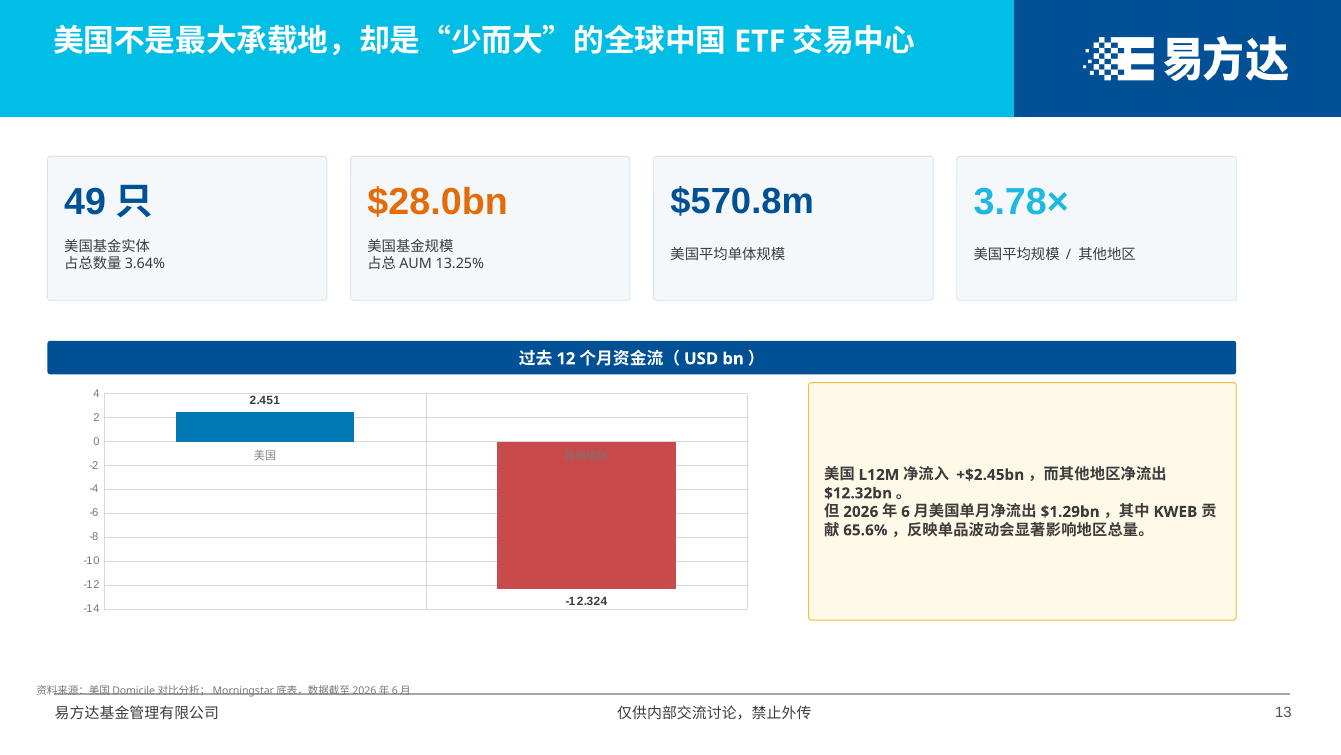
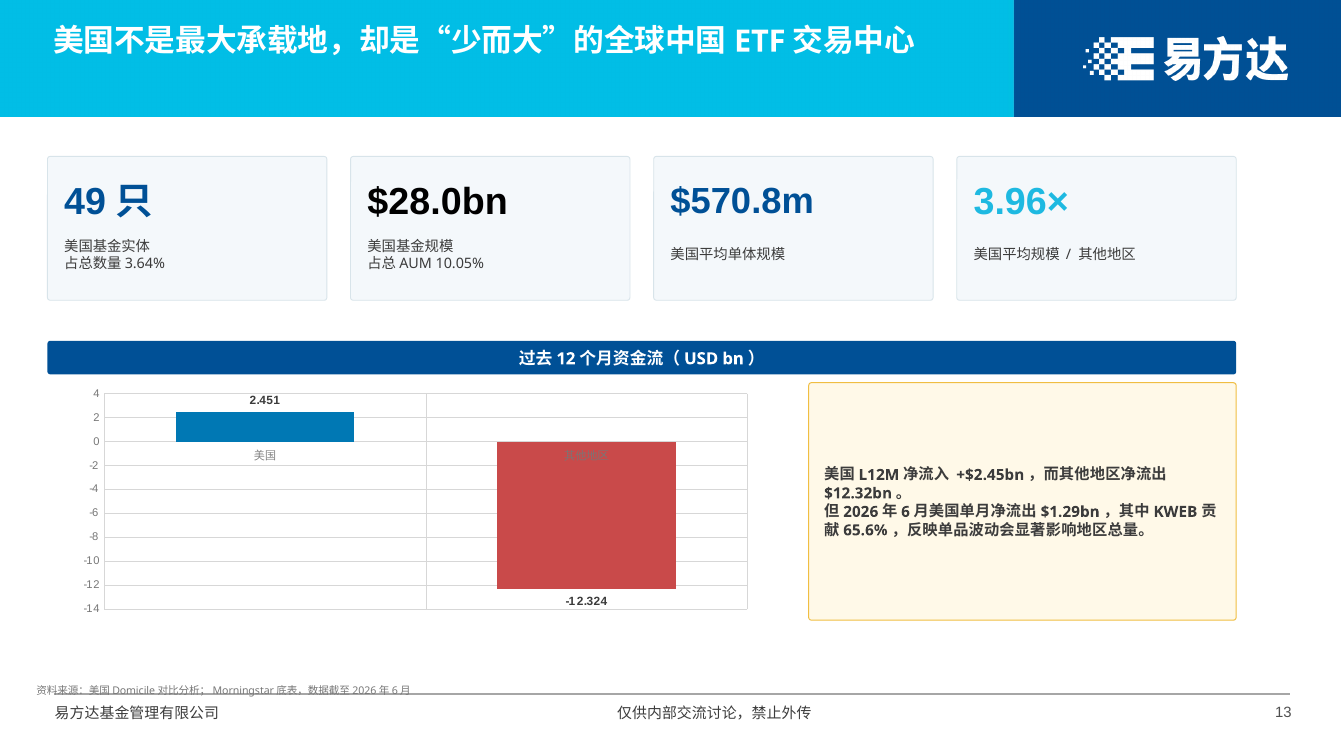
$28.0bn colour: orange -> black (438, 202)
3.78×: 3.78× -> 3.96× (1021, 202)
13.25%: 13.25% -> 10.05% (460, 264)
